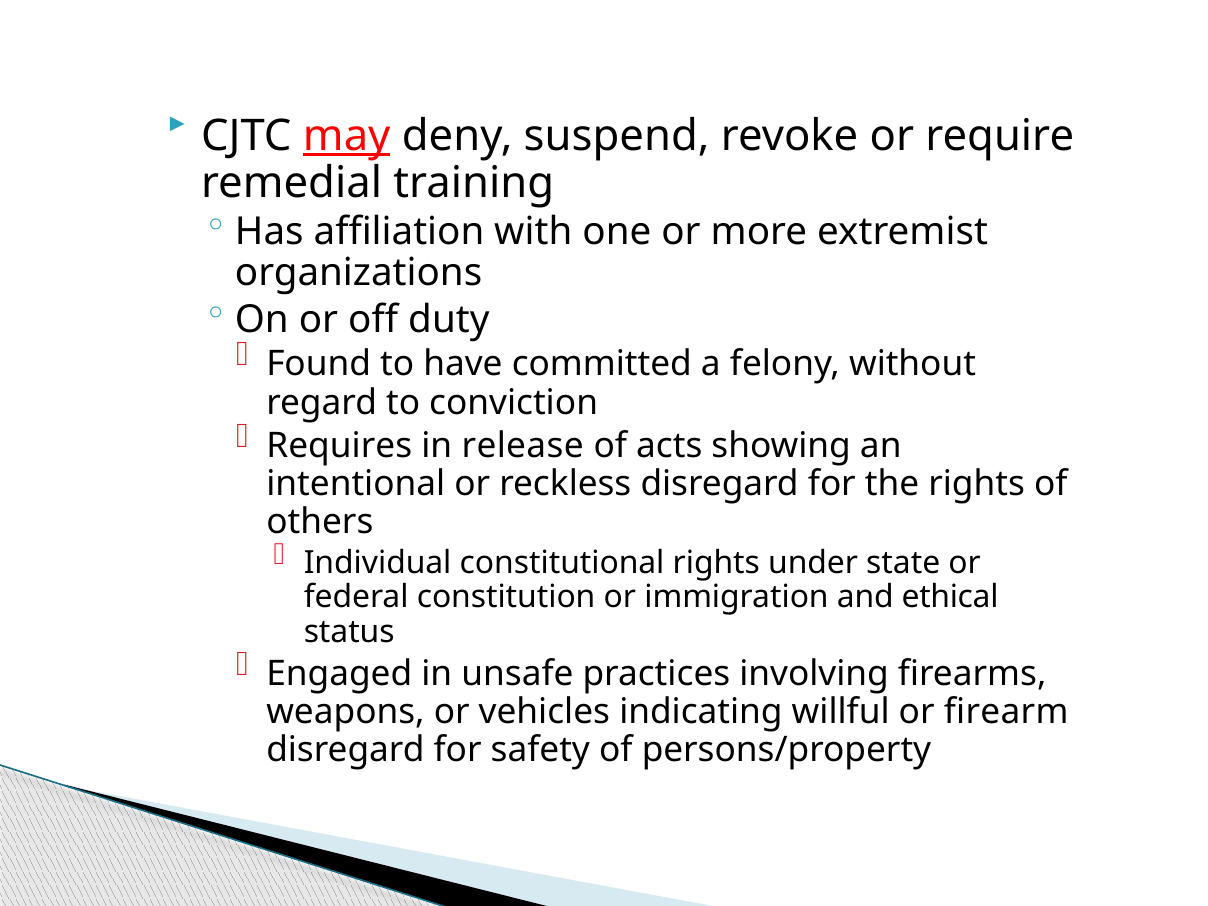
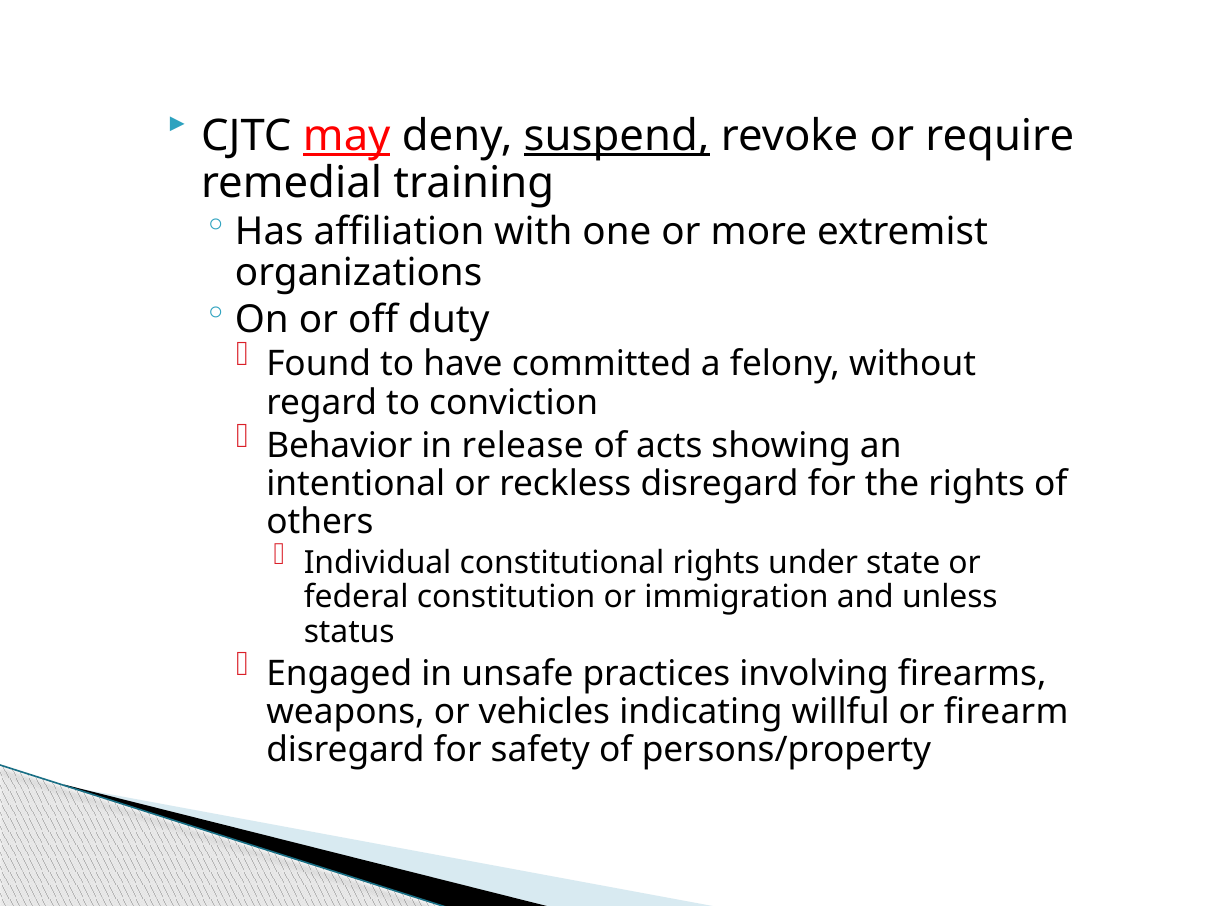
suspend underline: none -> present (617, 136)
Requires: Requires -> Behavior (339, 446)
ethical: ethical -> unless (950, 597)
